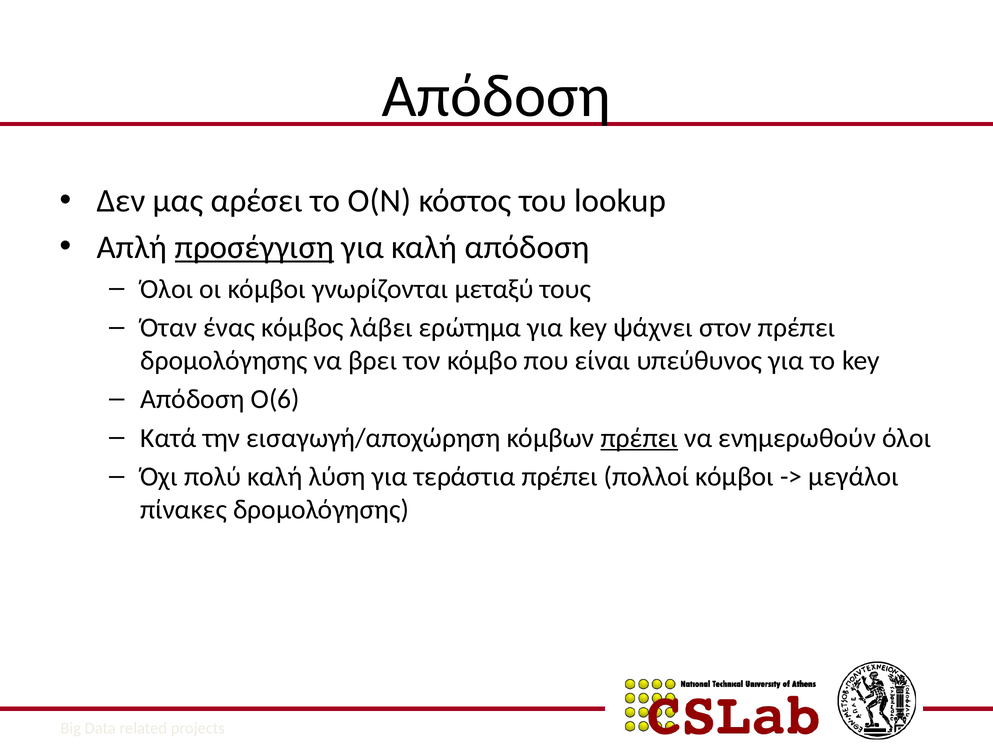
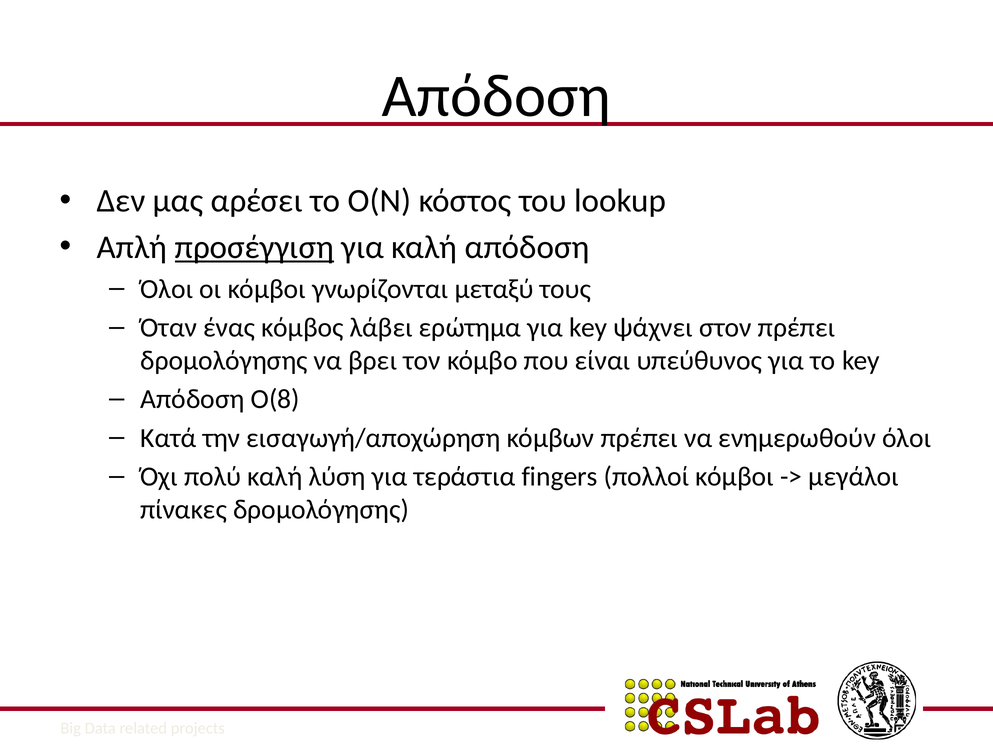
O(6: O(6 -> O(8 (275, 399)
πρέπει underline: present -> none (639, 438)
τεράστια πρέπει: πρέπει -> fingers (560, 476)
